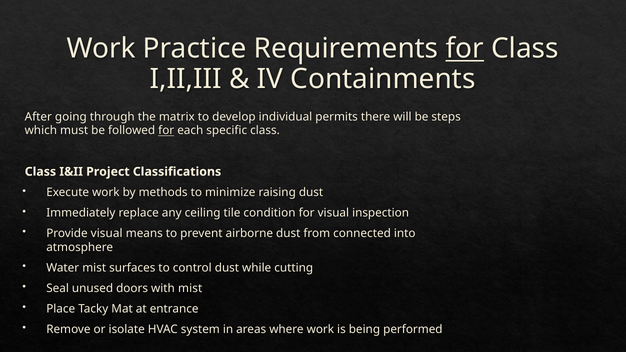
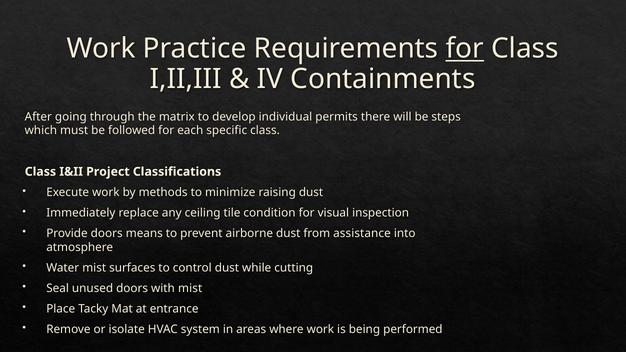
for underline: present -> none (166, 131)
Provide visual: visual -> doors (107, 233)
connected: connected -> assistance (362, 233)
